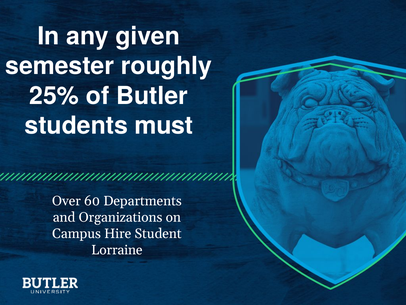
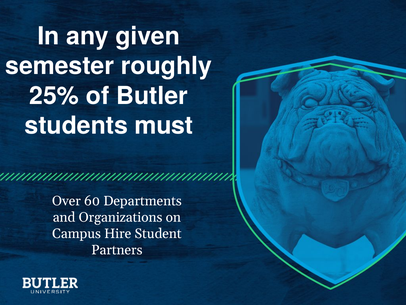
Lorraine: Lorraine -> Partners (117, 250)
